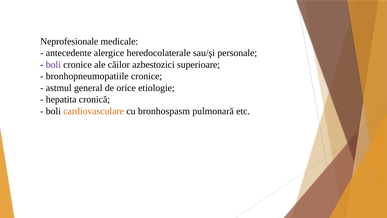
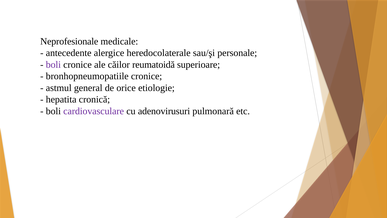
azbestozici: azbestozici -> reumatoidă (154, 65)
cardiovasculare colour: orange -> purple (94, 111)
bronhospasm: bronhospasm -> adenovirusuri (164, 111)
